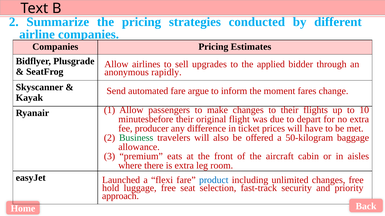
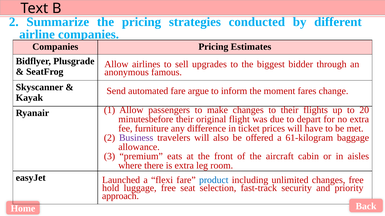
applied: applied -> biggest (271, 64)
rapidly: rapidly -> famous (167, 72)
10: 10 -> 20 (364, 110)
producer: producer -> furniture (152, 129)
Business colour: green -> purple (136, 138)
50-kilogram: 50-kilogram -> 61-kilogram (309, 138)
